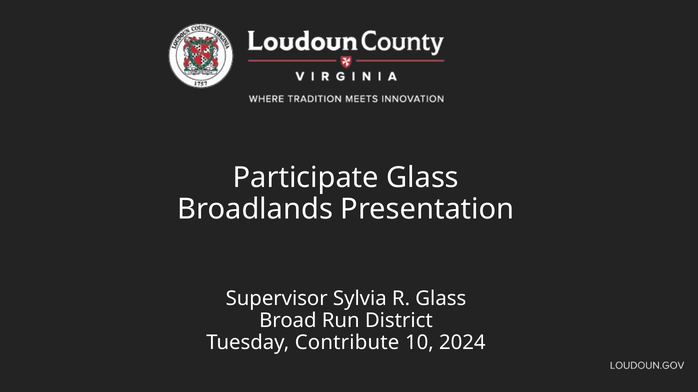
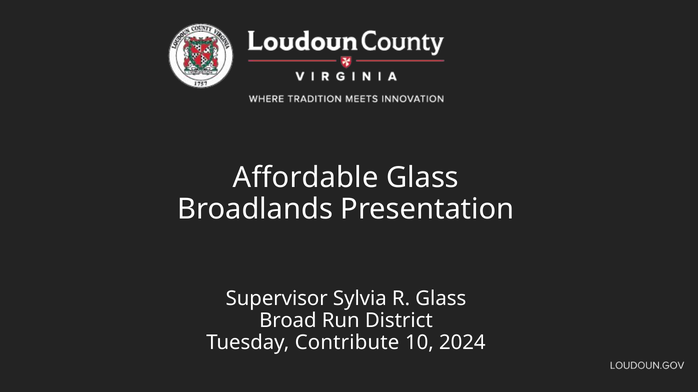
Participate: Participate -> Affordable (306, 178)
